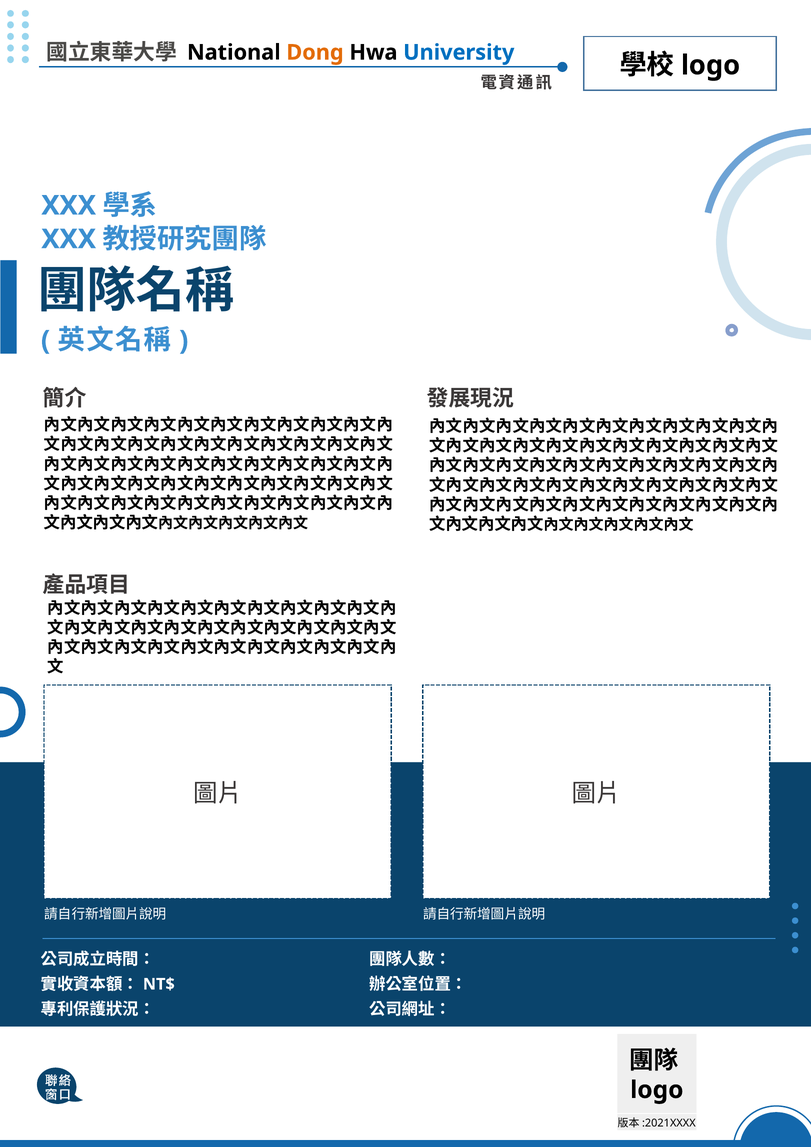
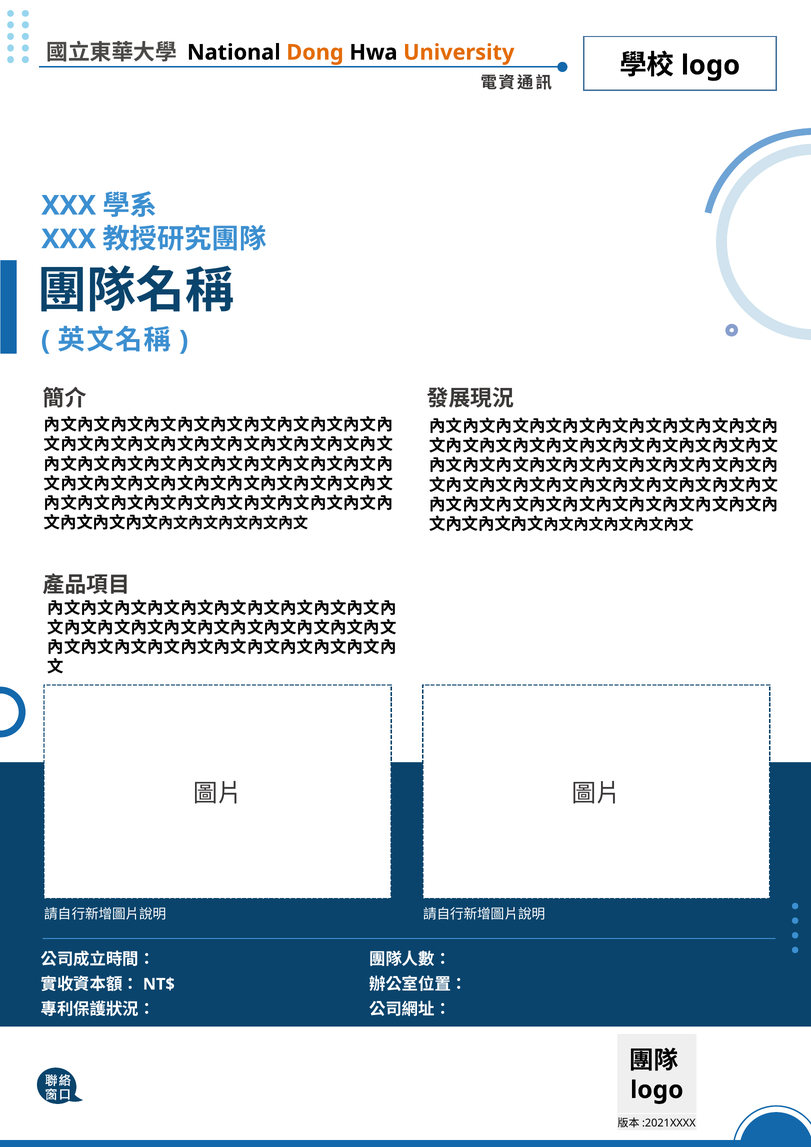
University colour: blue -> orange (459, 52)
